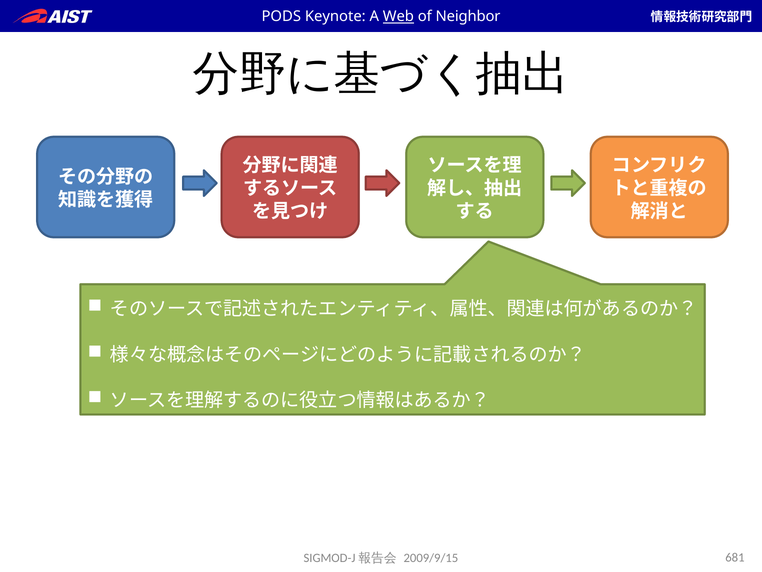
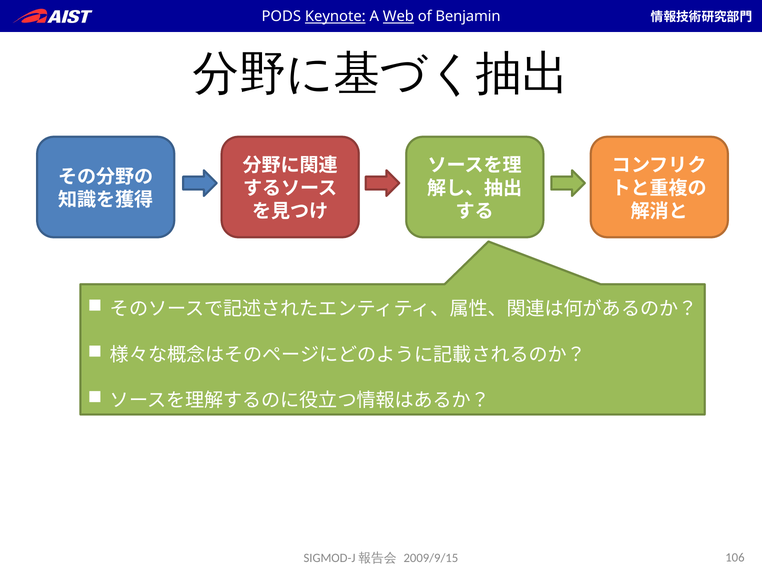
Keynote underline: none -> present (335, 16)
Neighbor: Neighbor -> Benjamin (468, 16)
681: 681 -> 106 (735, 557)
